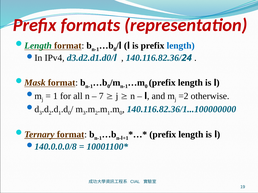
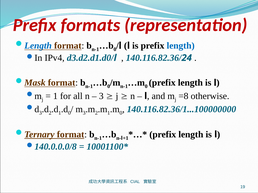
Length colour: green -> blue (38, 46)
7: 7 -> 3 (101, 96)
=2: =2 -> =8 (183, 96)
